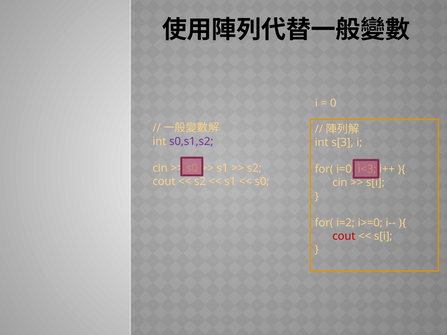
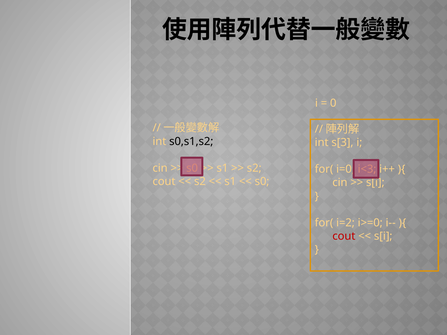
s0,s1,s2 colour: purple -> black (191, 141)
